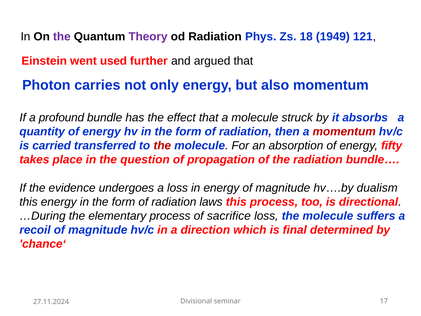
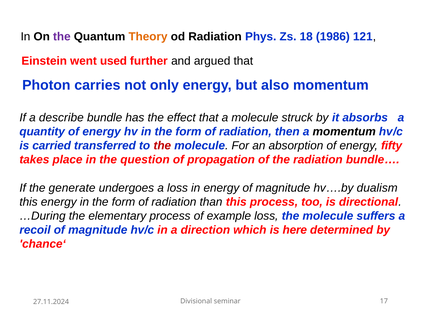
Theory colour: purple -> orange (148, 37)
1949: 1949 -> 1986 (333, 37)
profound: profound -> describe (61, 117)
momentum colour: red -> black (344, 131)
evidence: evidence -> generate (72, 188)
laws: laws -> than (211, 202)
sacrifice: sacrifice -> example (229, 216)
final: final -> here (295, 230)
